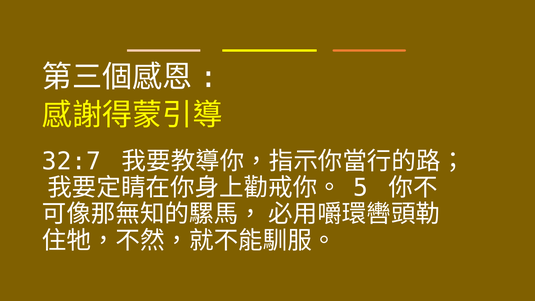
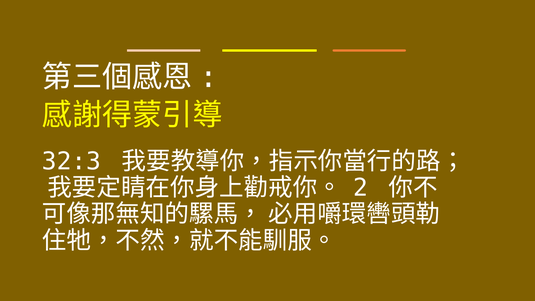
32:7: 32:7 -> 32:3 (71, 161)
5: 5 -> 2 (361, 188)
